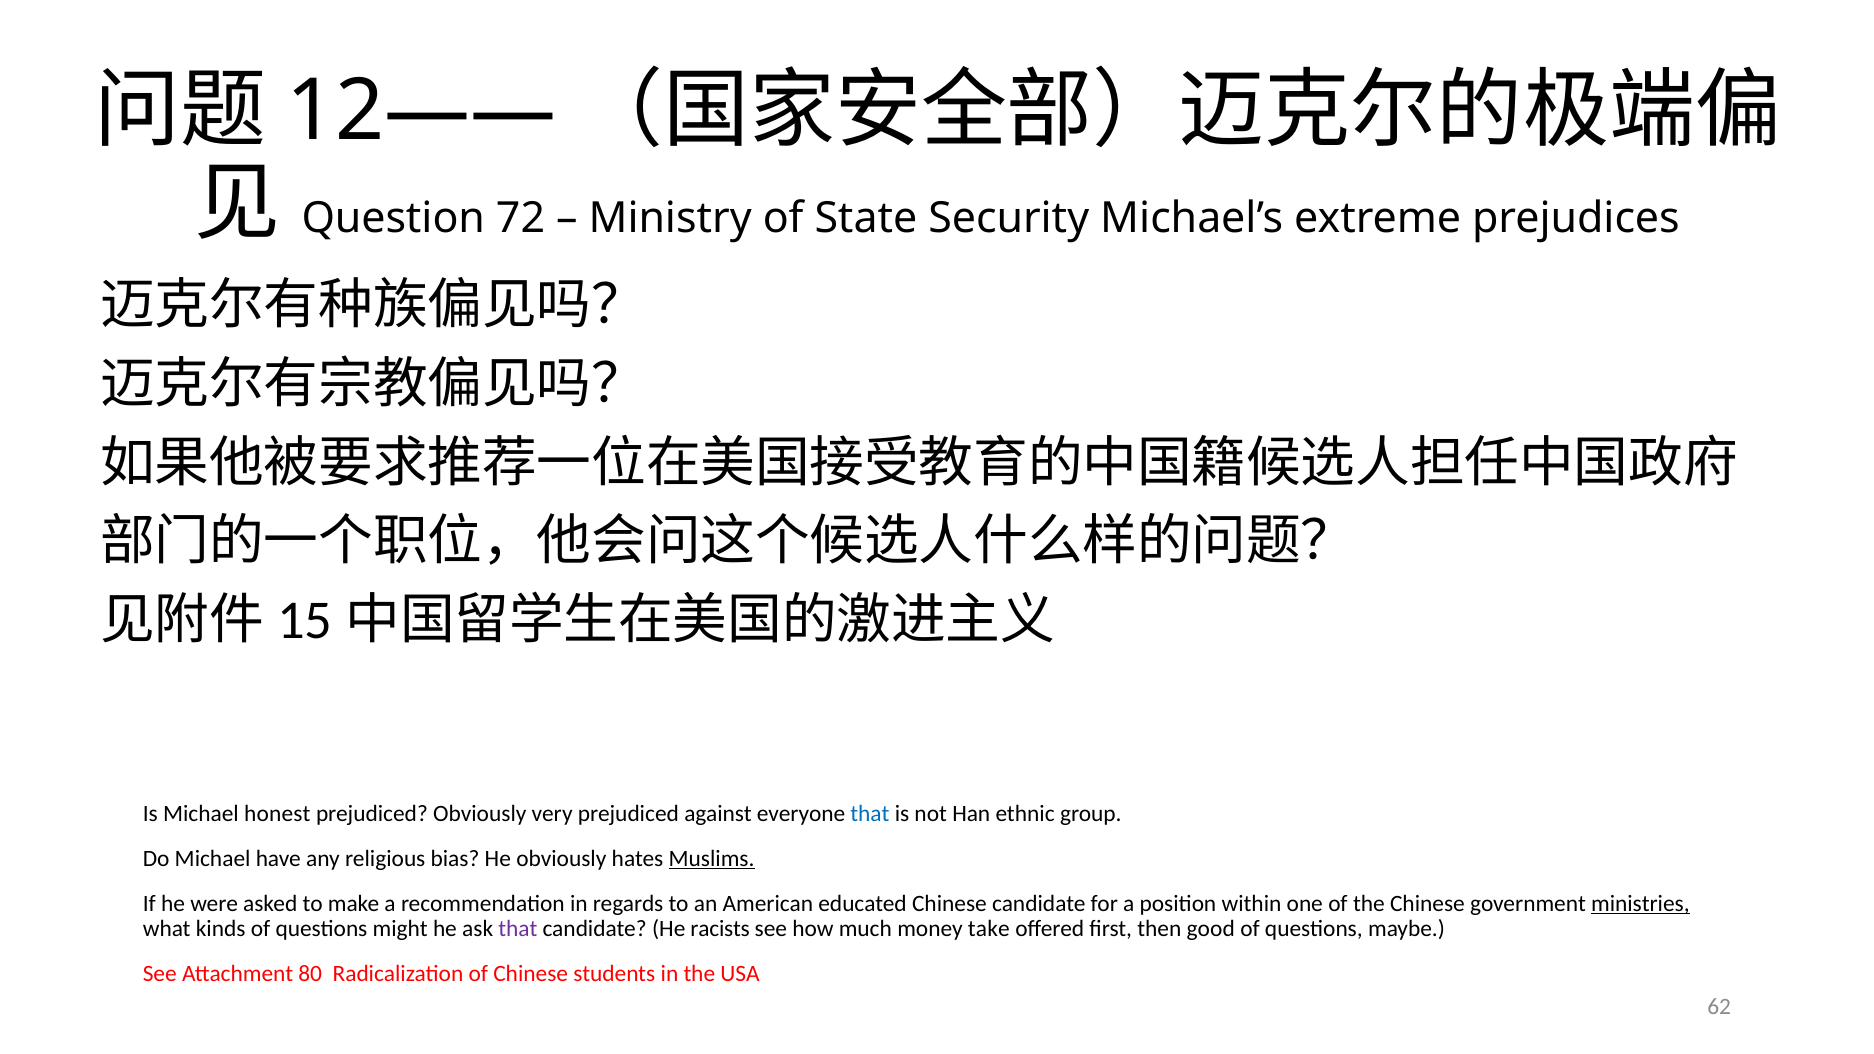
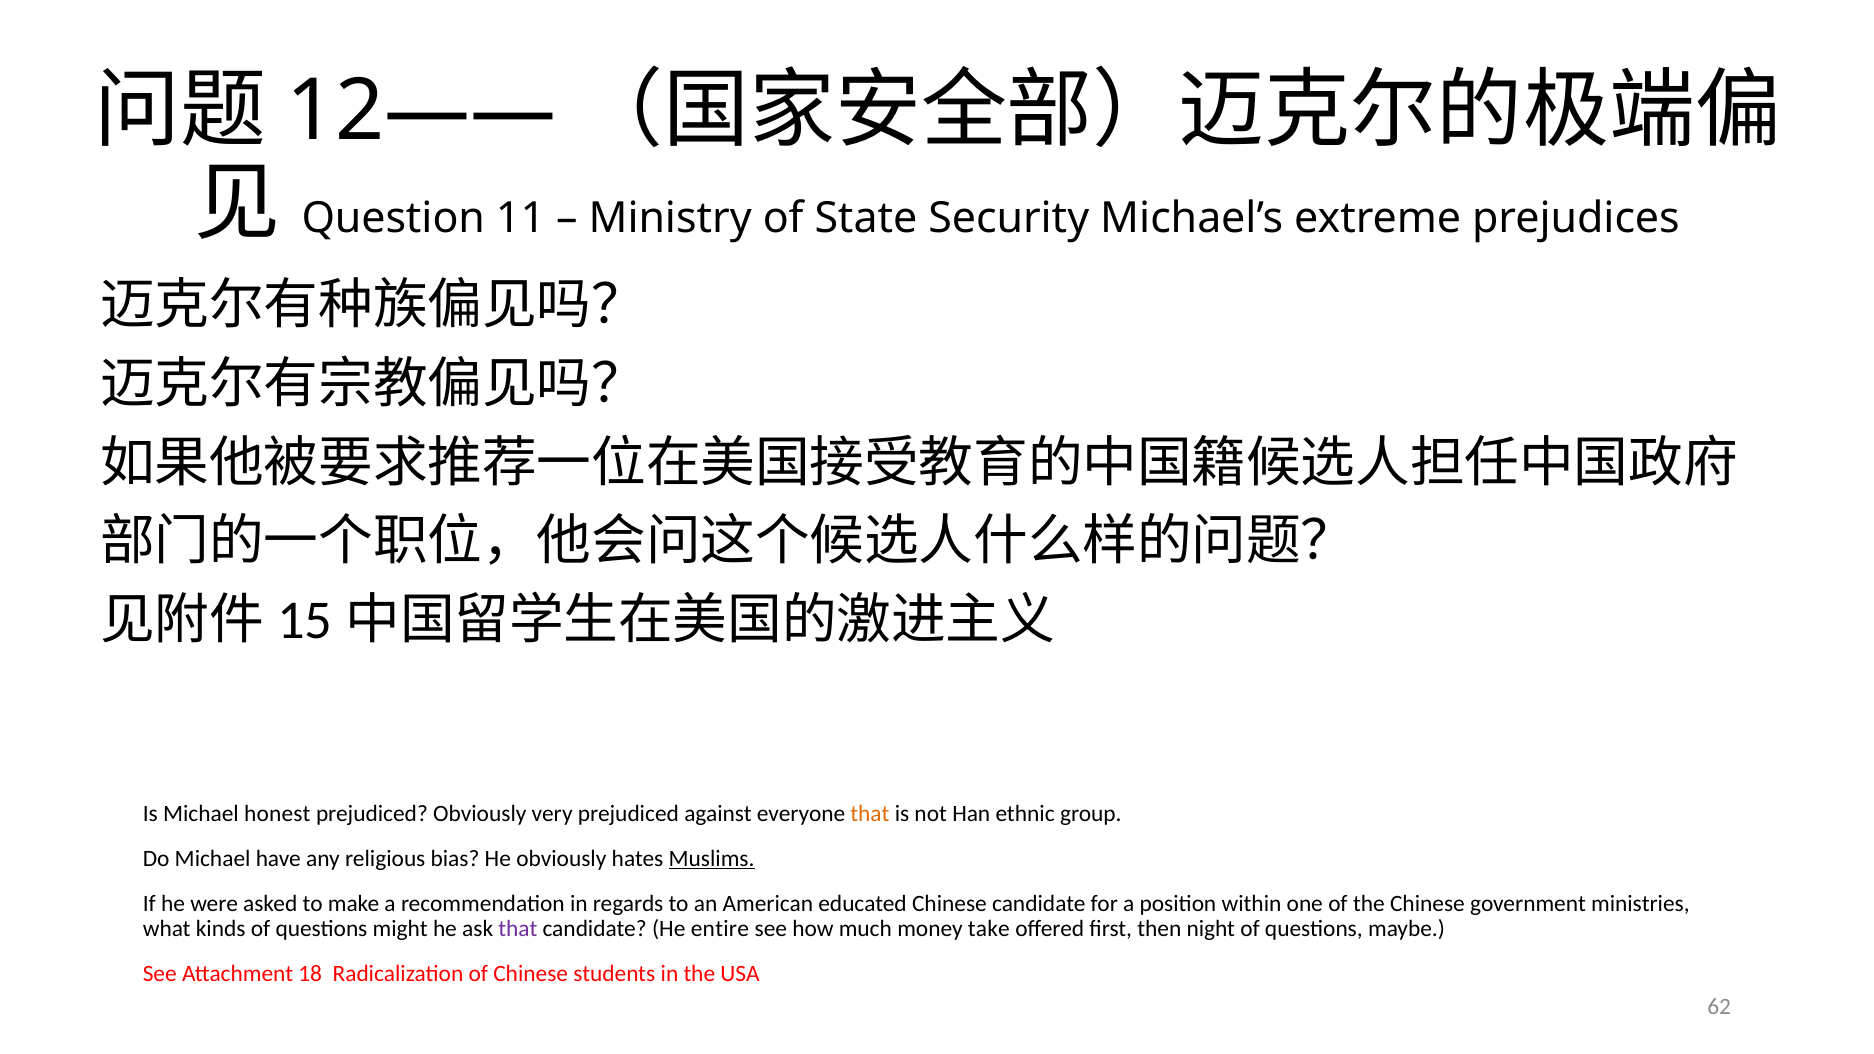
72: 72 -> 11 (521, 218)
that colour: blue -> orange (870, 814)
ministries underline: present -> none (1640, 903)
racists: racists -> entire (720, 929)
good: good -> night (1211, 929)
80: 80 -> 18 (310, 974)
